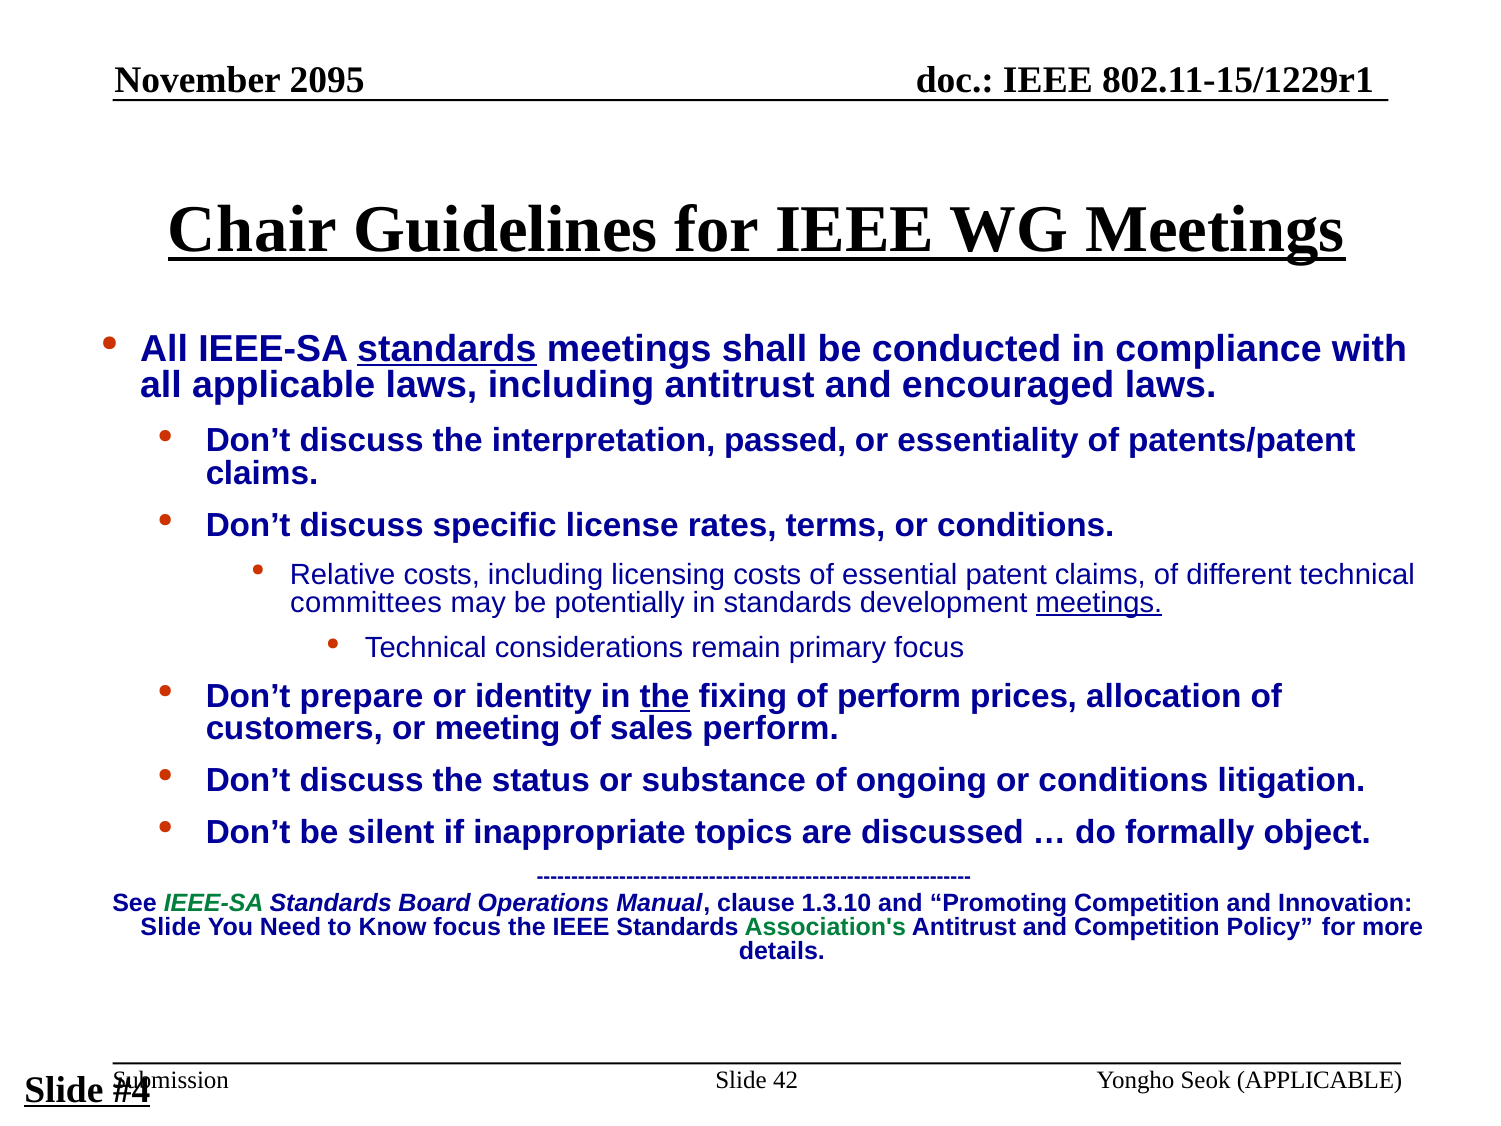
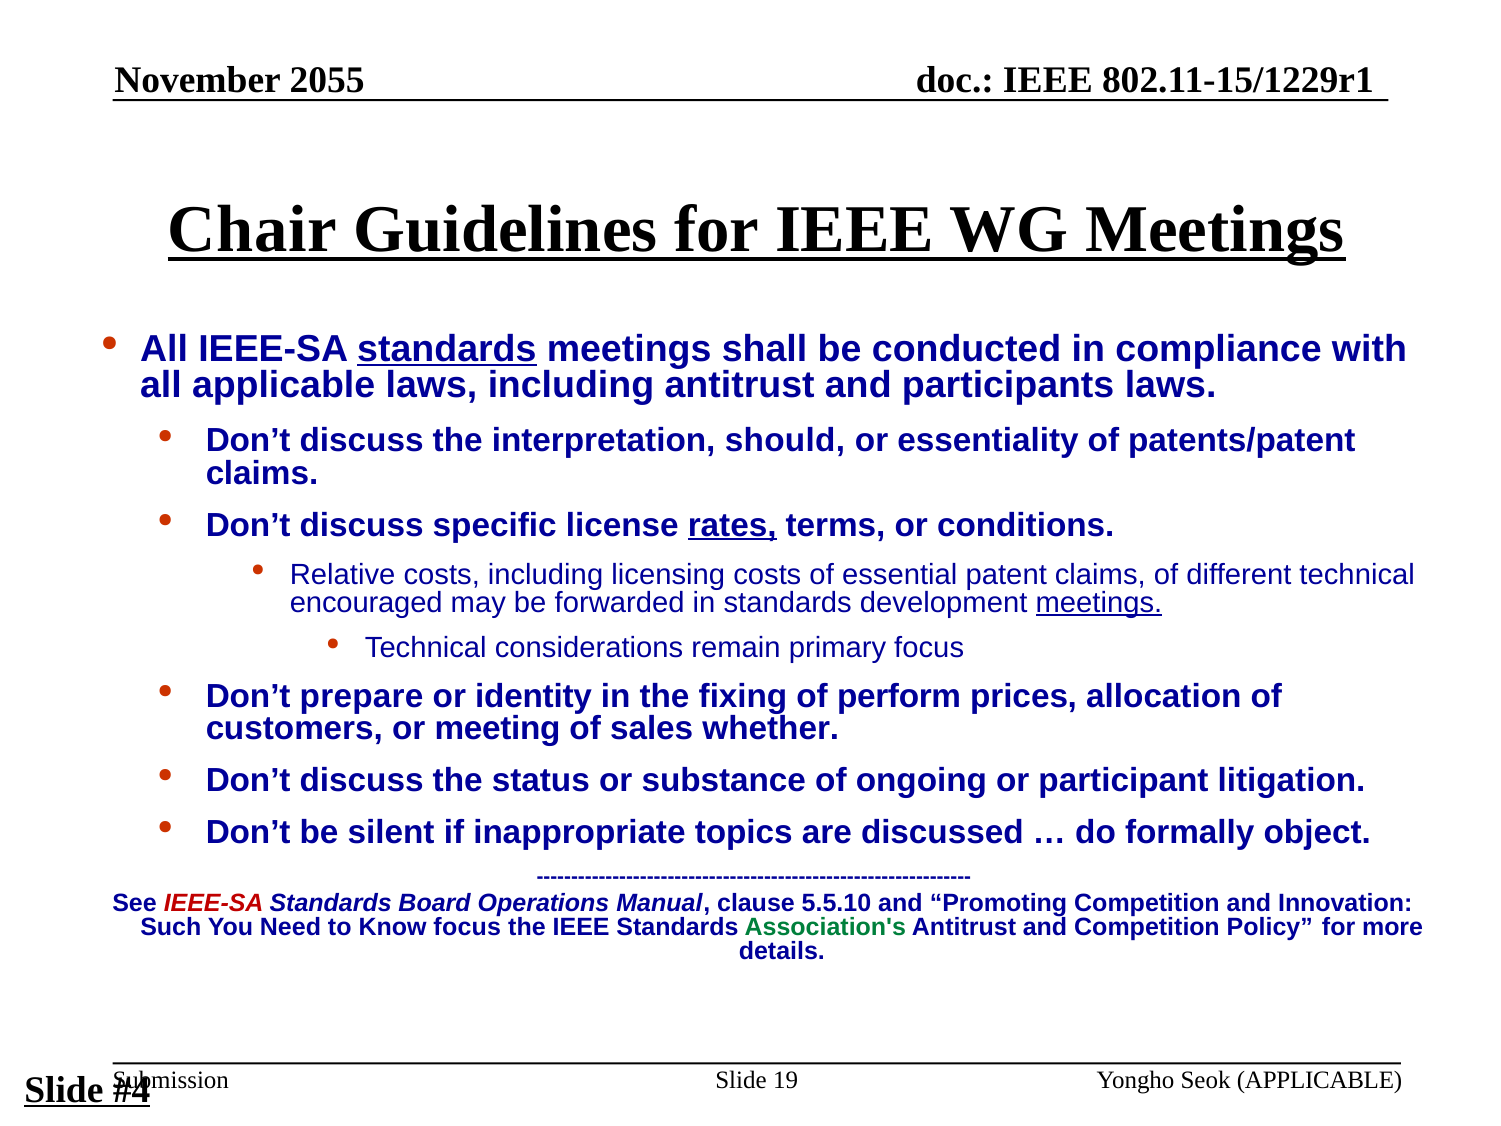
2095: 2095 -> 2055 (327, 80)
encouraged: encouraged -> participants (1008, 385)
passed: passed -> should (785, 441)
rates underline: none -> present (732, 525)
committees: committees -> encouraged (366, 602)
potentially: potentially -> forwarded (620, 602)
the underline: present -> none (665, 696)
sales perform: perform -> whether (771, 728)
ongoing or conditions: conditions -> participant (1123, 780)
IEEE-SA colour: green -> red (214, 903)
1.3.10: 1.3.10 -> 5.5.10 (836, 903)
Slide: Slide -> Such (171, 927)
42: 42 -> 19 (786, 1080)
